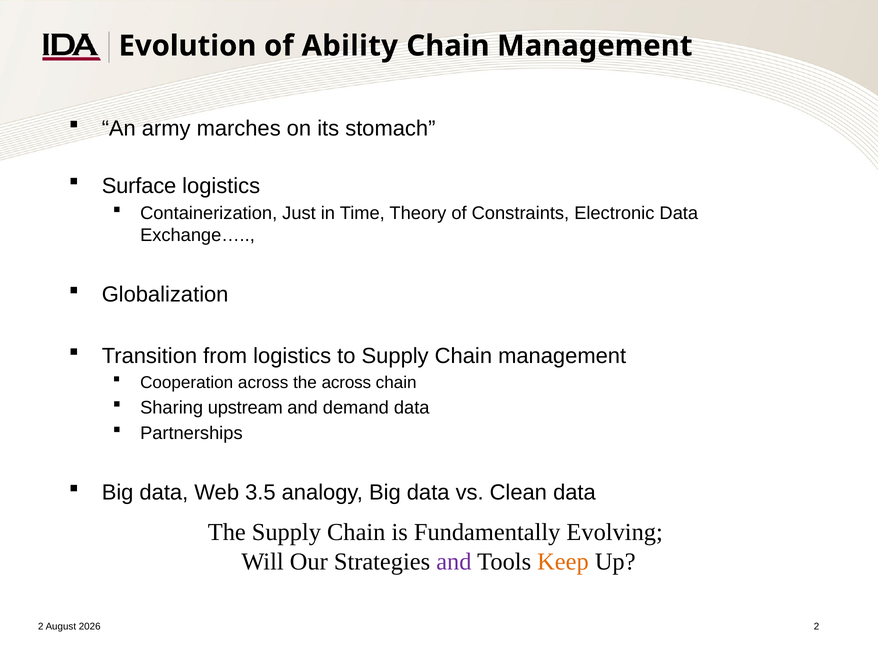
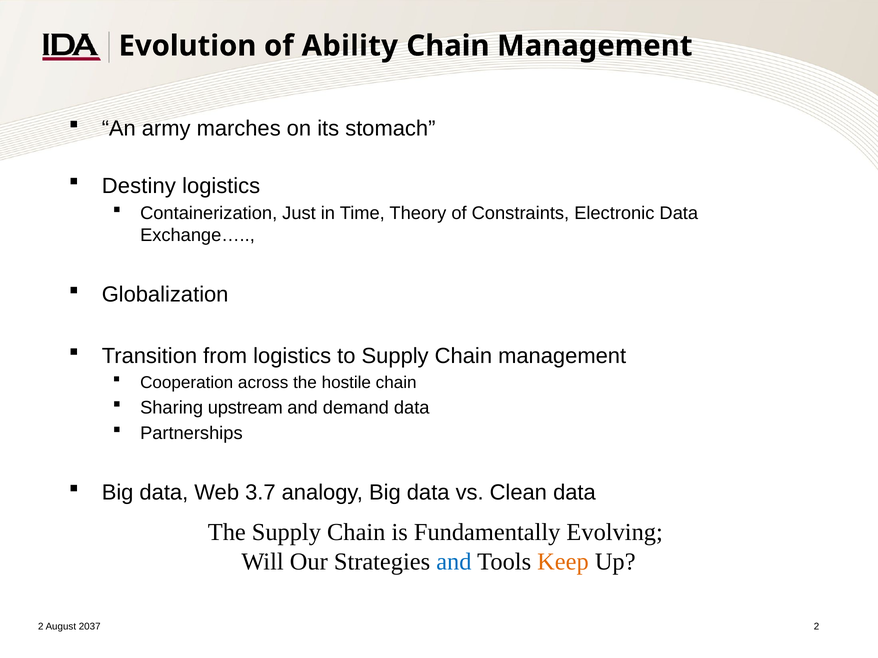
Surface: Surface -> Destiny (139, 186)
the across: across -> hostile (346, 383)
3.5: 3.5 -> 3.7 (260, 493)
and colour: purple -> blue (454, 562)
2026: 2026 -> 2037 (90, 627)
